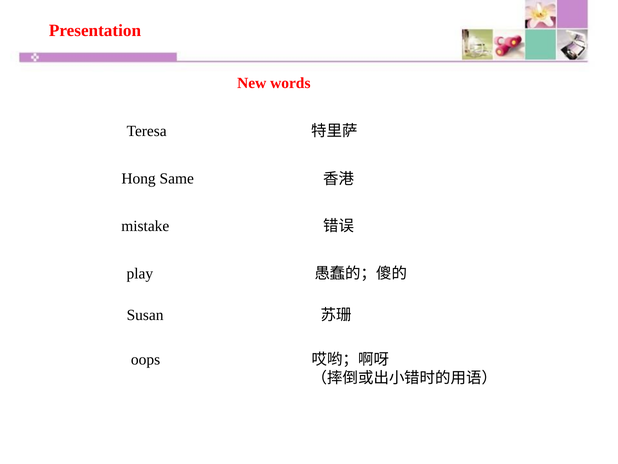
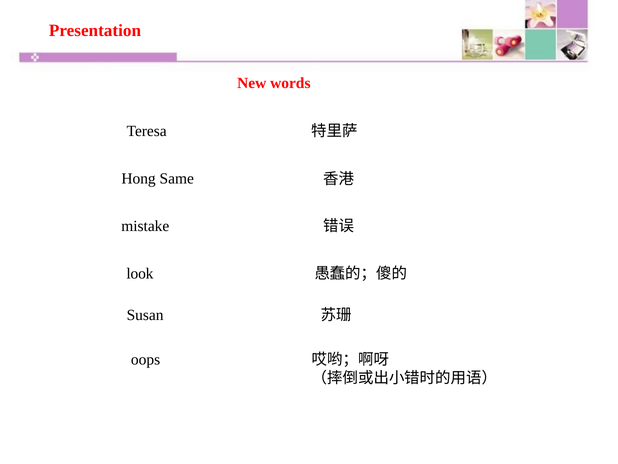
play: play -> look (140, 274)
